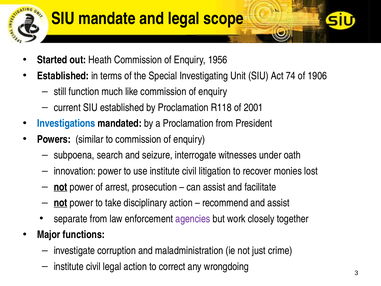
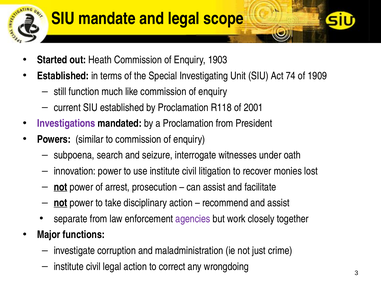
1956: 1956 -> 1903 (218, 60)
1906: 1906 -> 1909 (317, 76)
Investigations colour: blue -> purple (66, 123)
